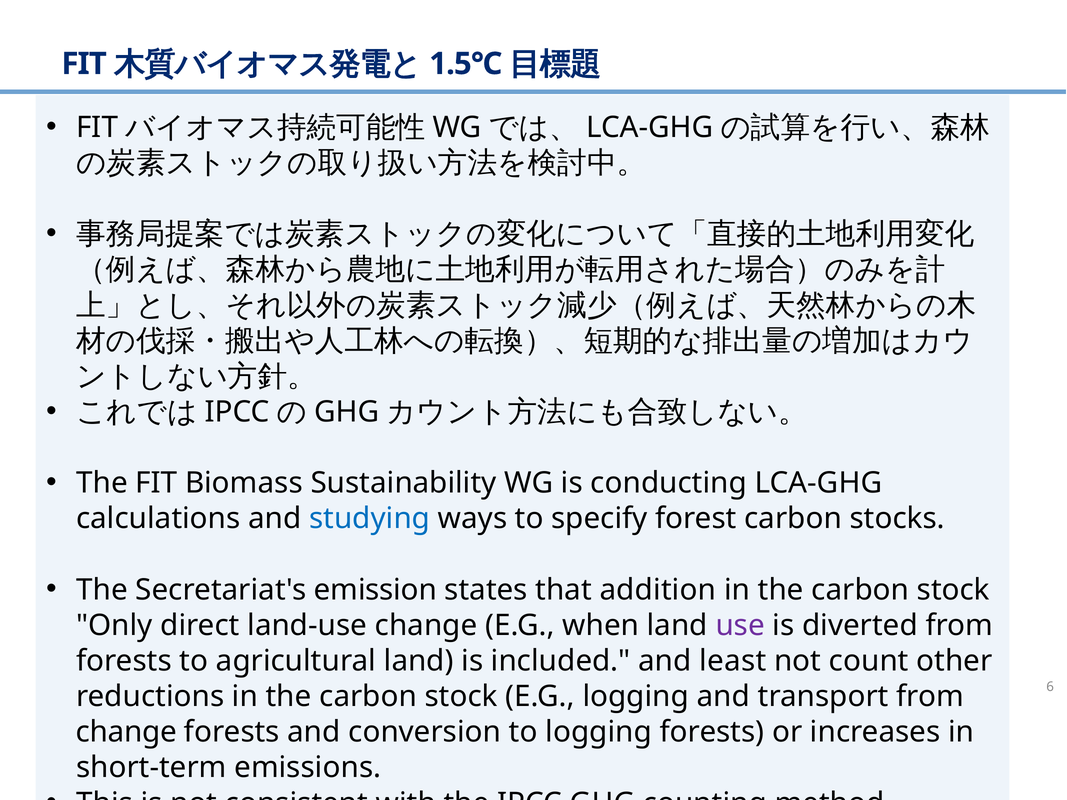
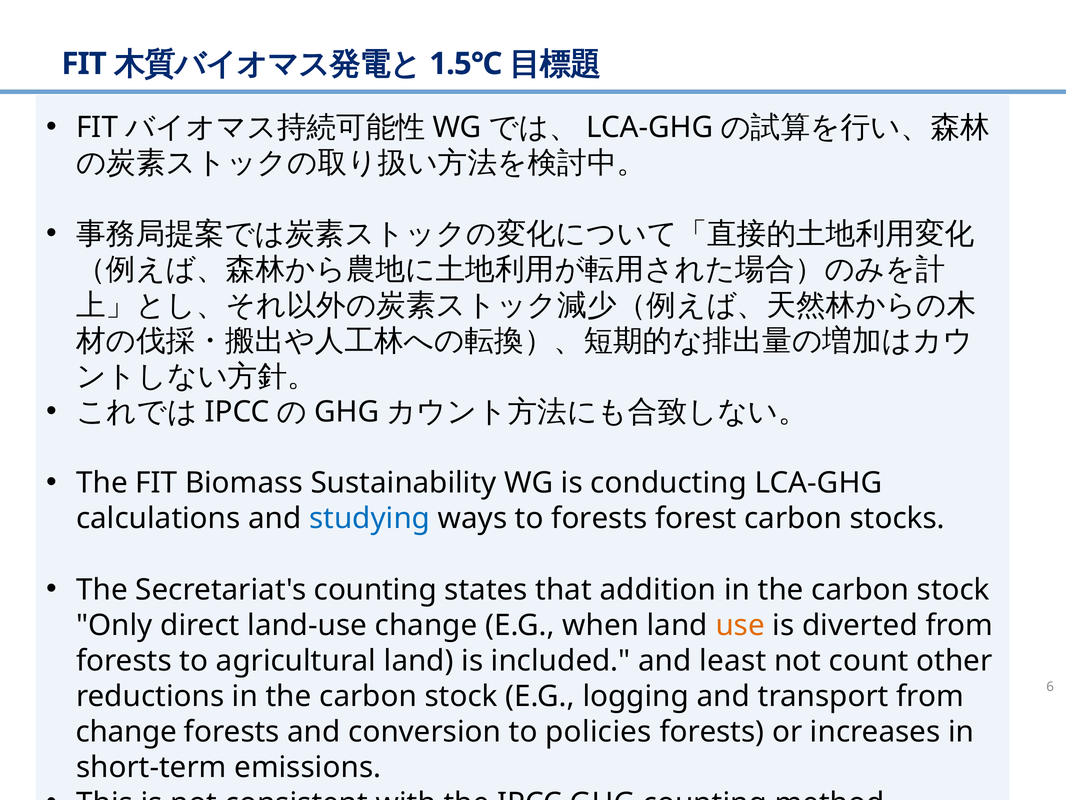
to specify: specify -> forests (599, 519)
Secretariat's emission: emission -> counting (375, 590)
use colour: purple -> orange (740, 626)
to logging: logging -> policies (599, 732)
